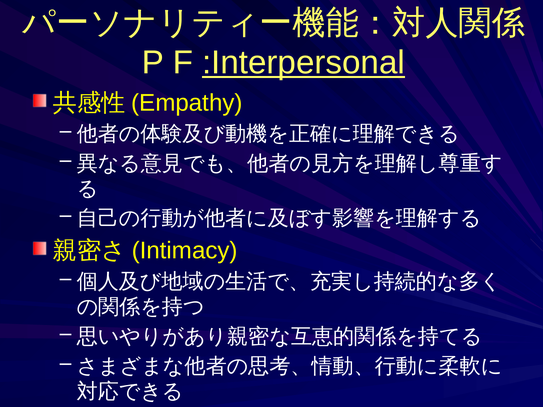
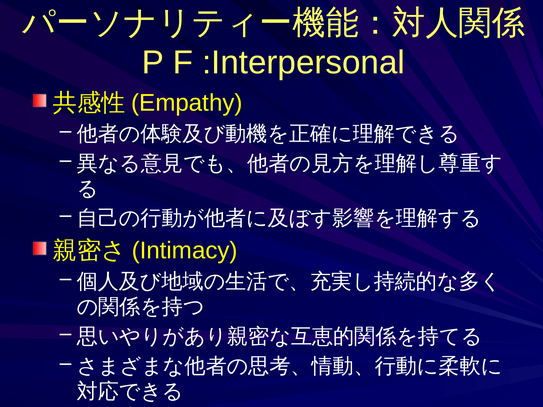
:Interpersonal underline: present -> none (303, 63)
